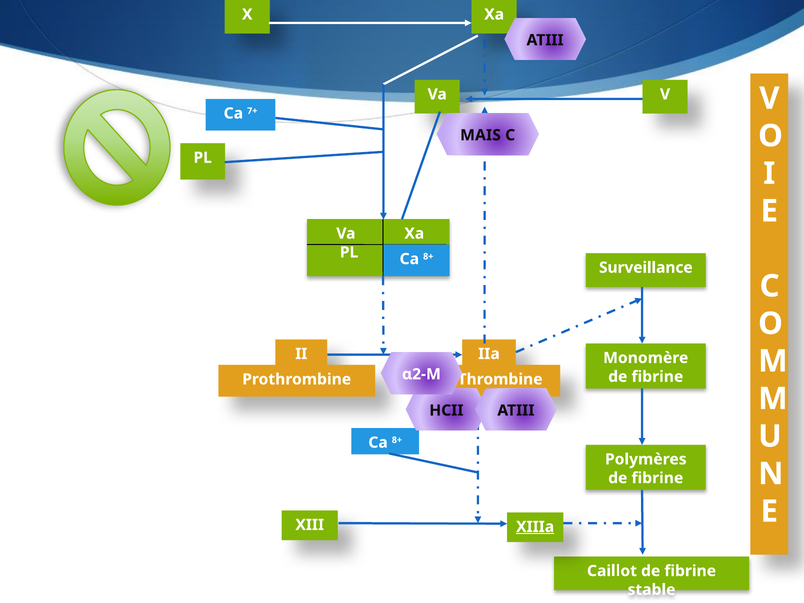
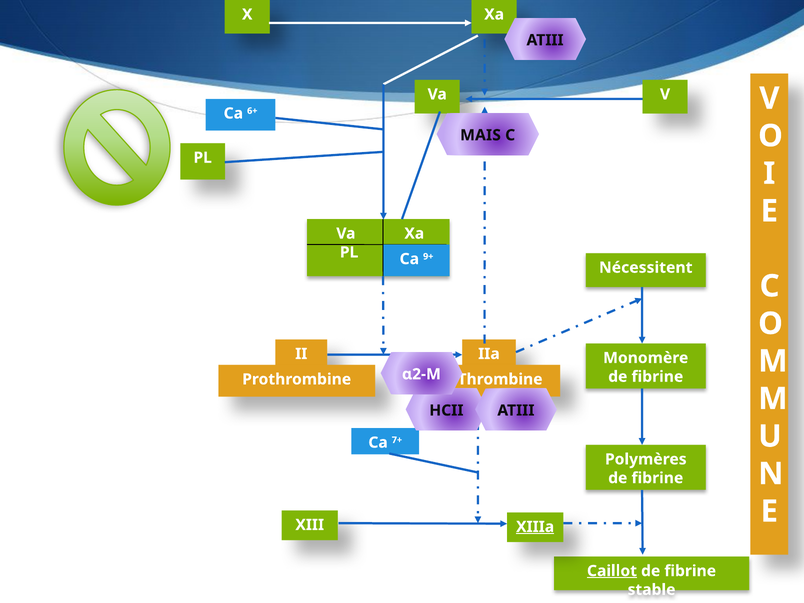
7+: 7+ -> 6+ (252, 111)
8+: 8+ -> 9+ (428, 256)
Surveillance: Surveillance -> Nécessitent (646, 268)
8+: 8+ -> 7+ (397, 440)
Caillot underline: none -> present (612, 571)
